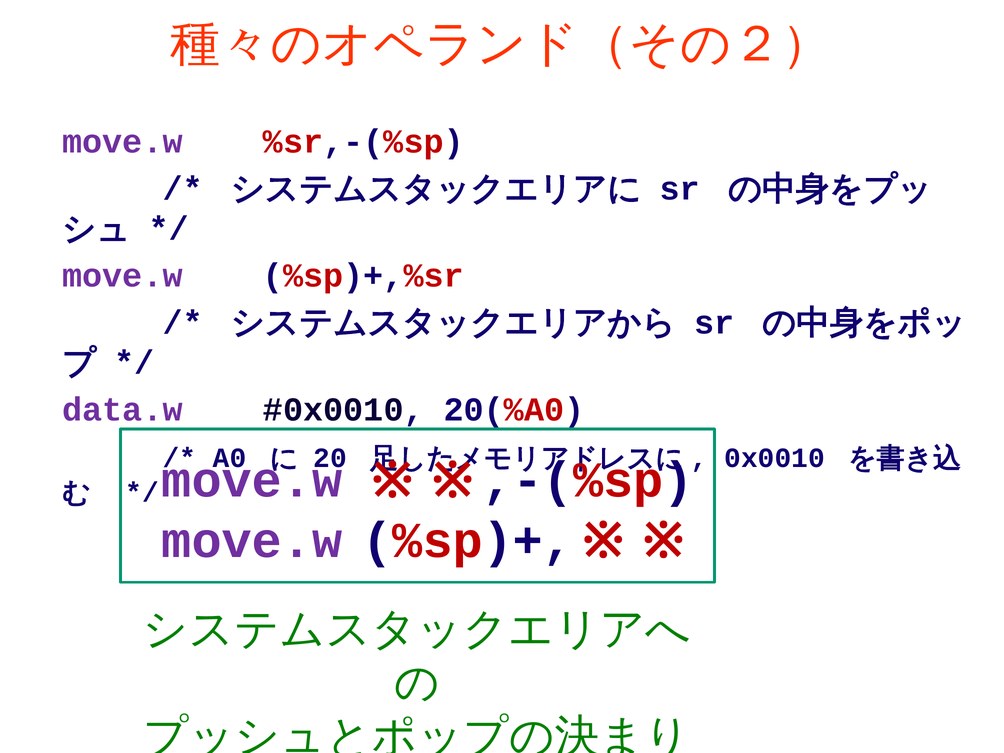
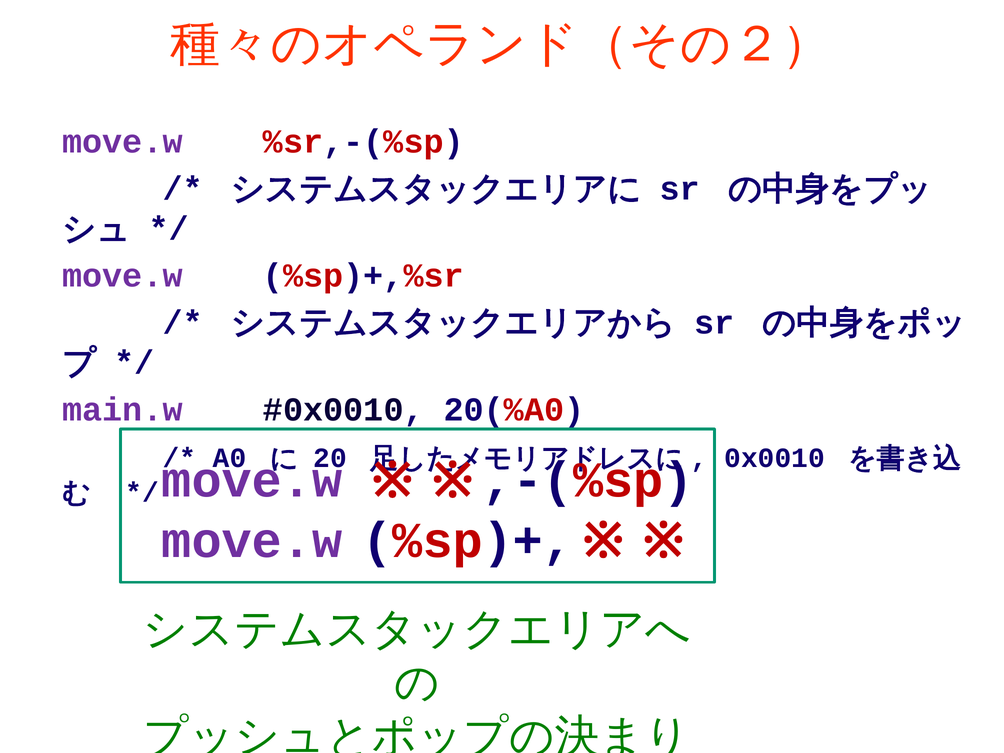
data.w: data.w -> main.w (122, 409)
